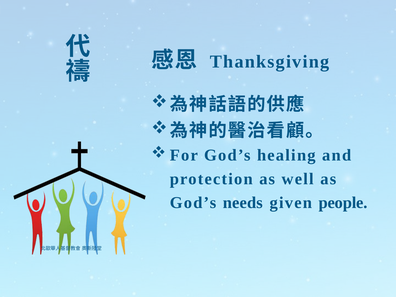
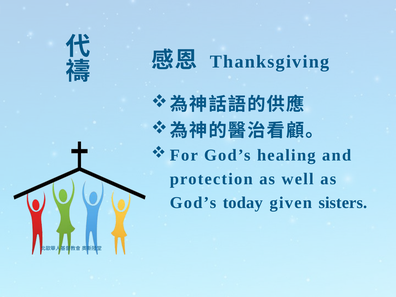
needs: needs -> today (243, 203)
people: people -> sisters (343, 203)
